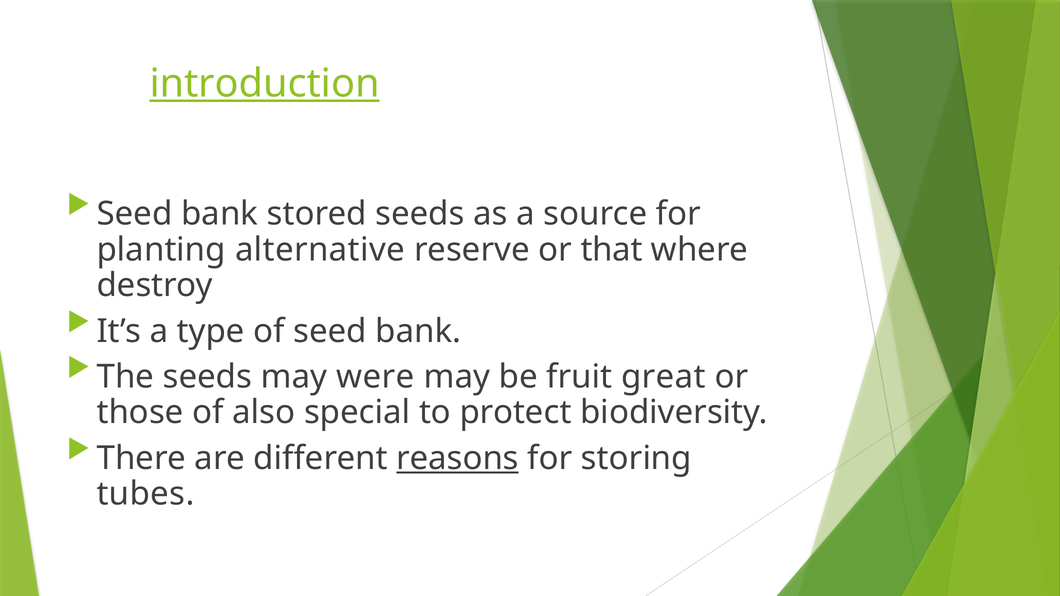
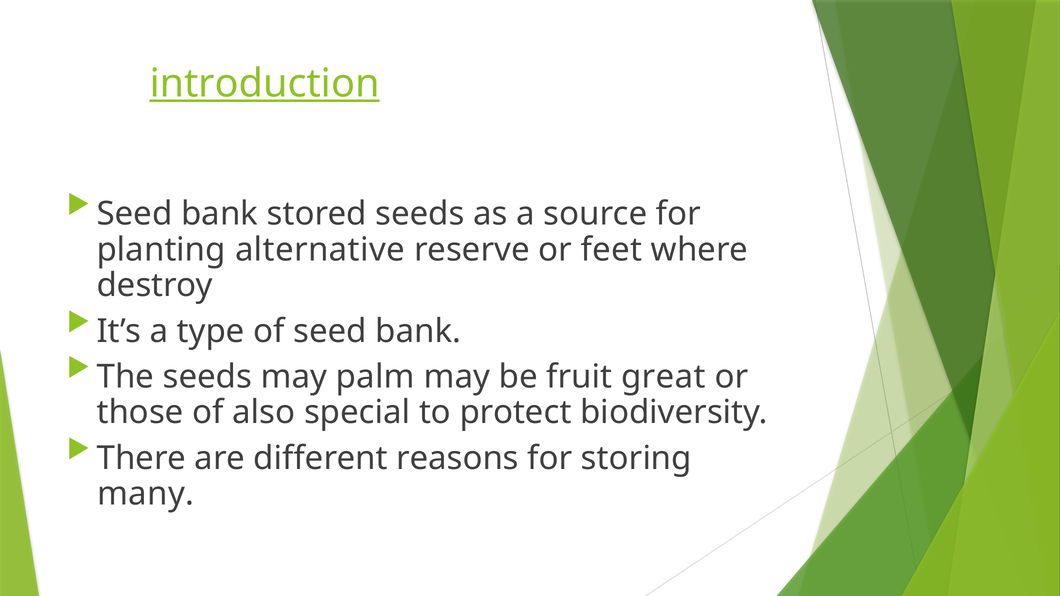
that: that -> feet (611, 250)
were: were -> palm (375, 377)
reasons underline: present -> none (458, 458)
tubes: tubes -> many (146, 494)
